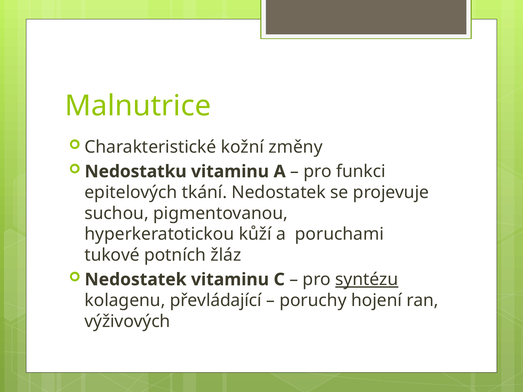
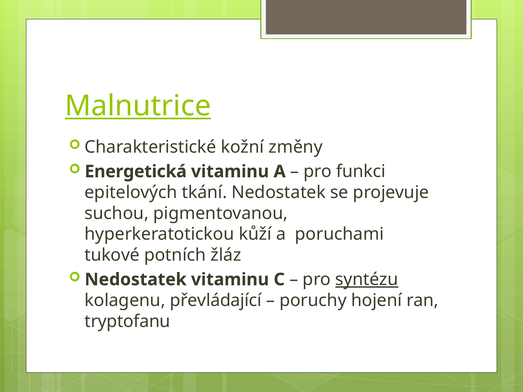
Malnutrice underline: none -> present (138, 106)
Nedostatku: Nedostatku -> Energetická (136, 172)
výživových: výživových -> tryptofanu (127, 322)
